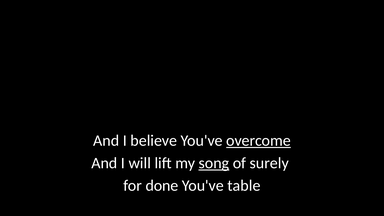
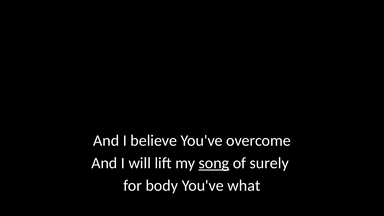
overcome underline: present -> none (258, 141)
done: done -> body (162, 186)
table: table -> what (244, 186)
